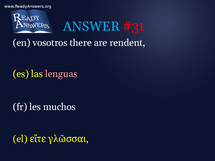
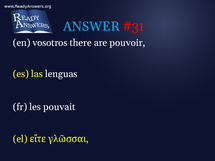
rendent: rendent -> pouvoir (127, 43)
lenguas colour: pink -> white (61, 74)
muchos: muchos -> pouvait (59, 107)
